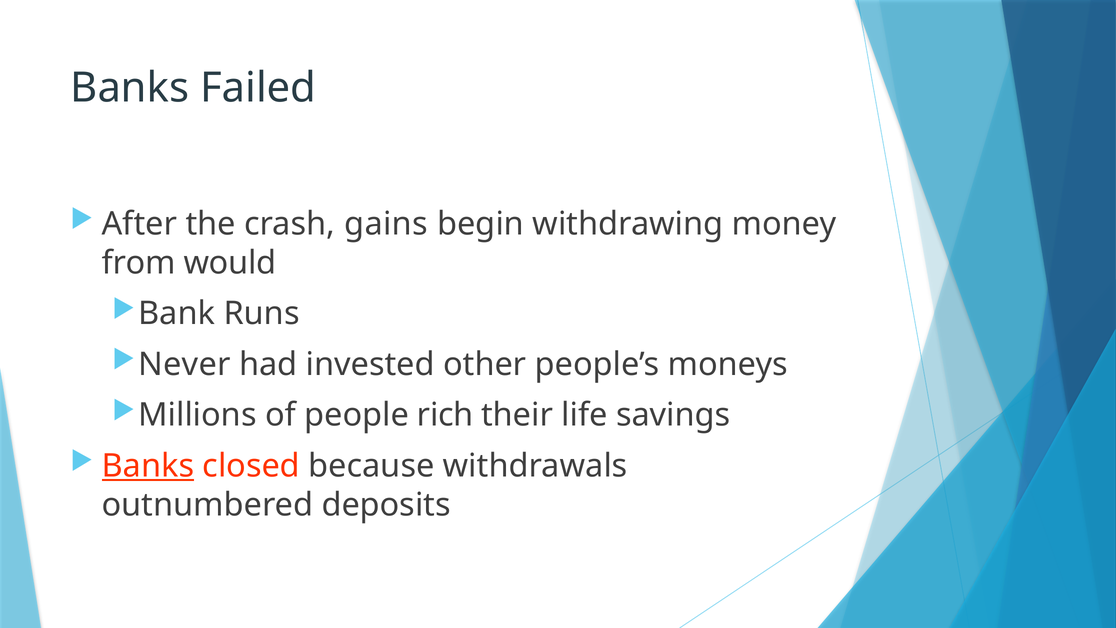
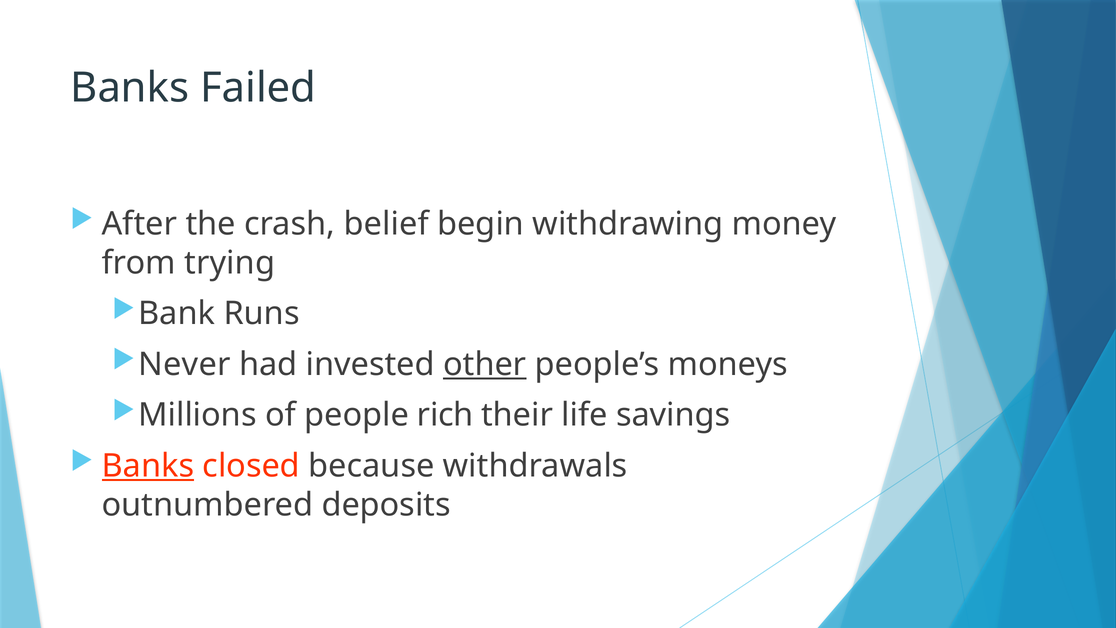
gains: gains -> belief (386, 224)
would: would -> trying (230, 263)
other underline: none -> present (485, 364)
